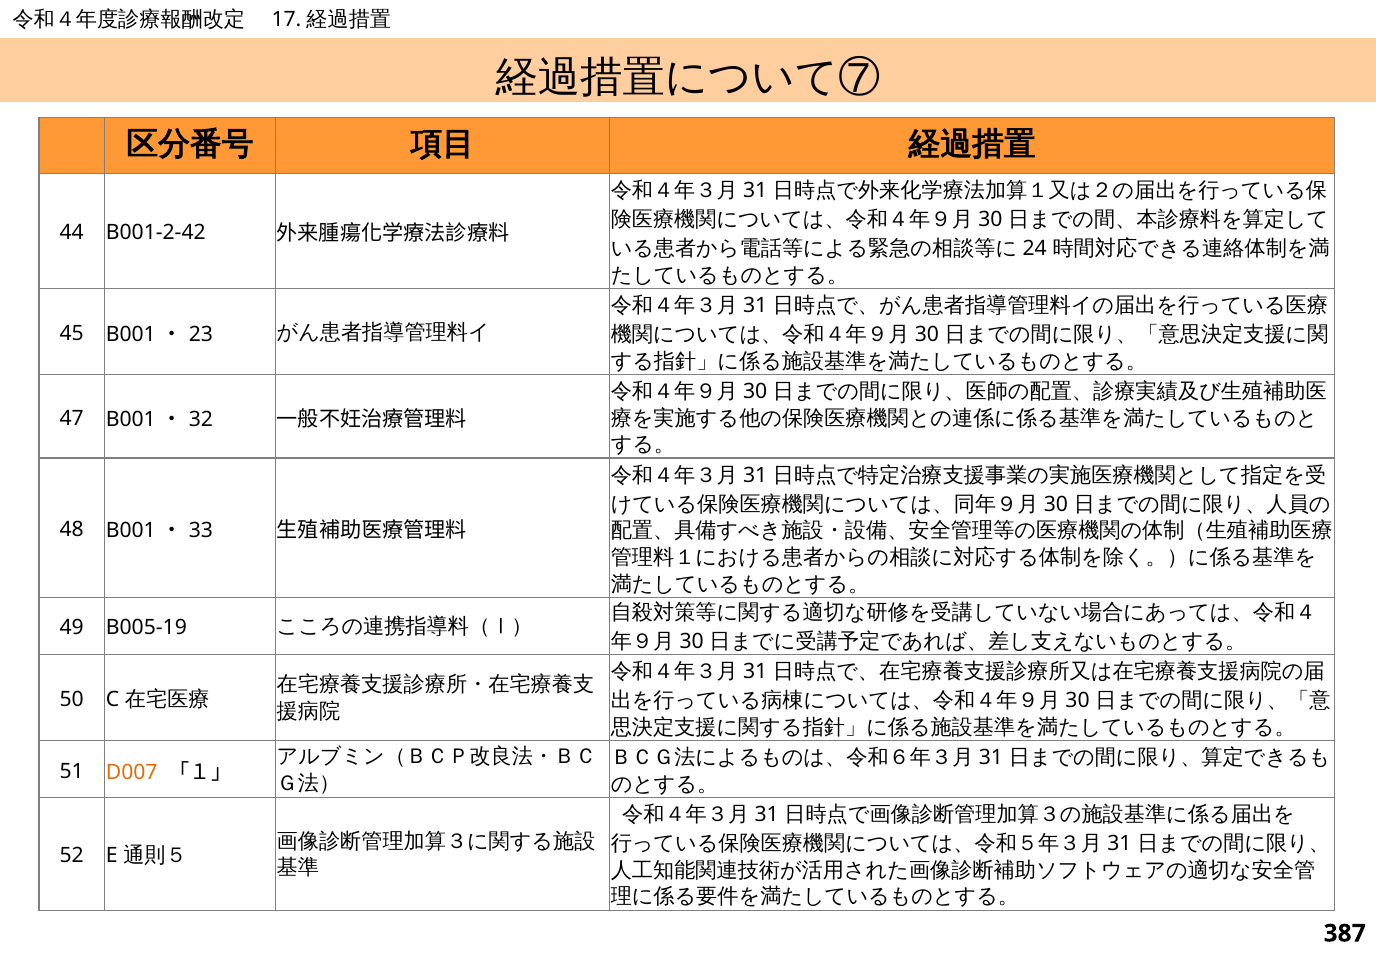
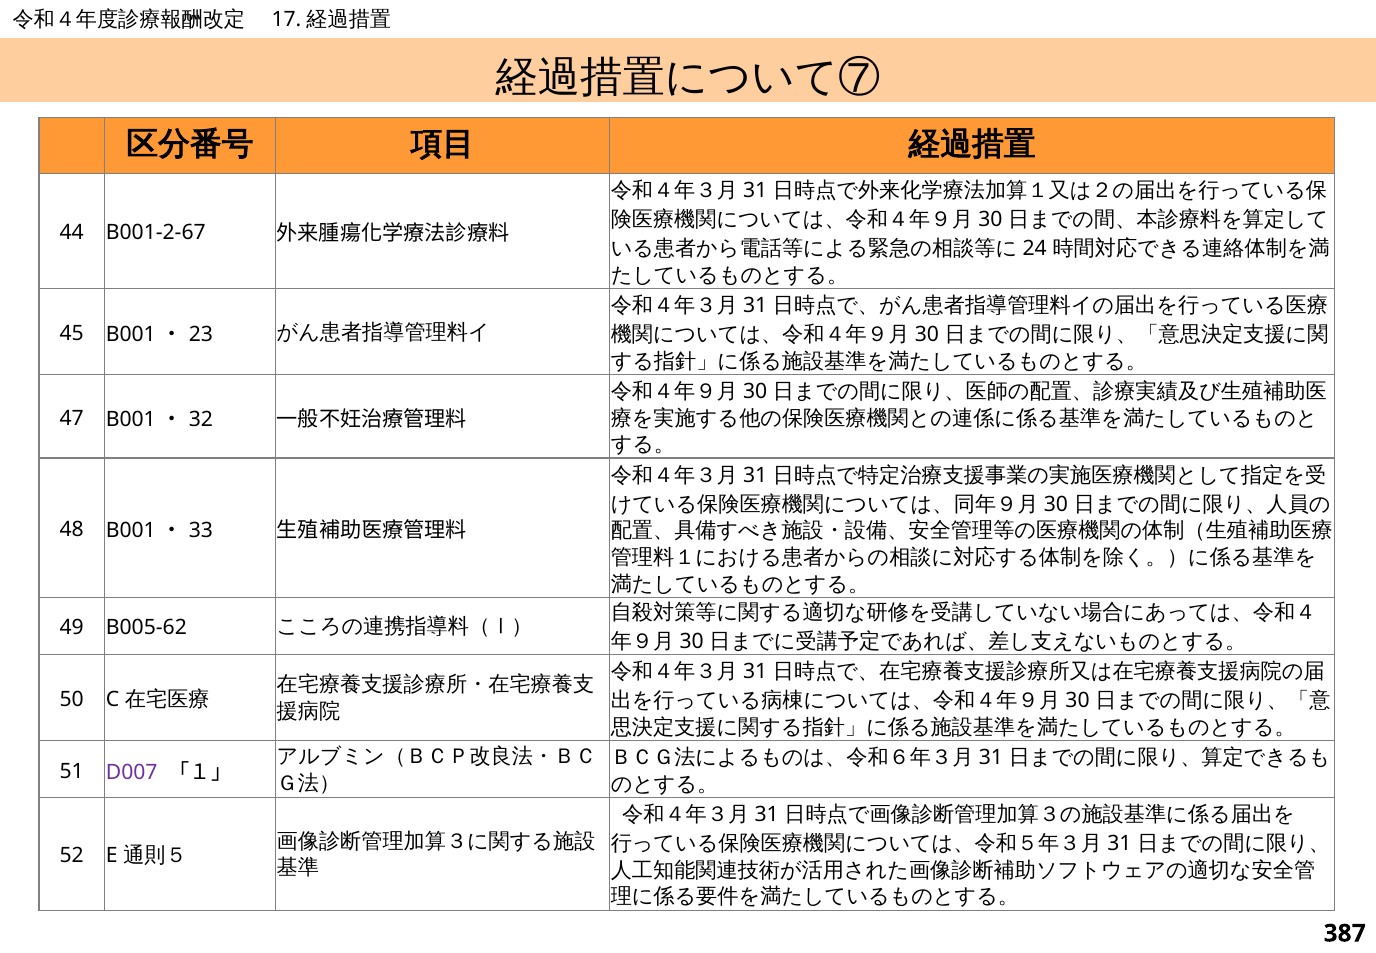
B001-2-42: B001-2-42 -> B001-2-67 (156, 233)
B005-19: B005-19 -> B005-62 (146, 628)
D007 colour: orange -> purple (132, 772)
